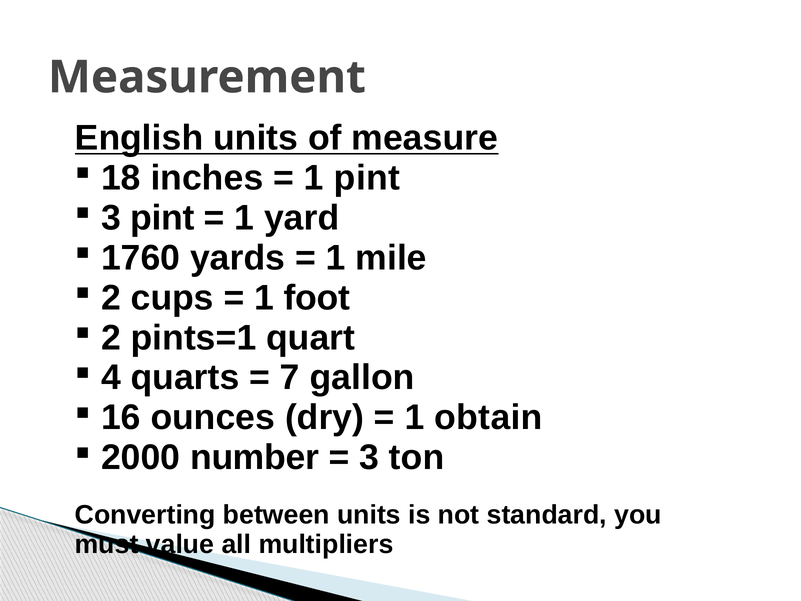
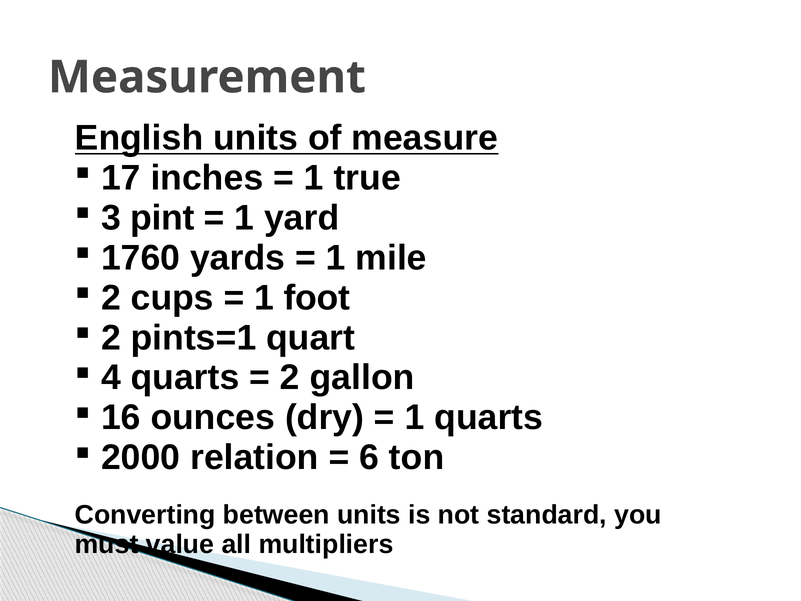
18: 18 -> 17 (121, 178)
1 pint: pint -> true (367, 178)
7: 7 -> 2 (290, 378)
1 obtain: obtain -> quarts (489, 417)
number: number -> relation (254, 457)
3: 3 -> 6 (369, 457)
